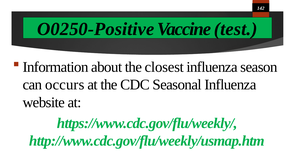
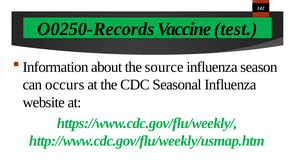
O0250-Positive: O0250-Positive -> O0250-Records (96, 29)
closest: closest -> source (164, 67)
